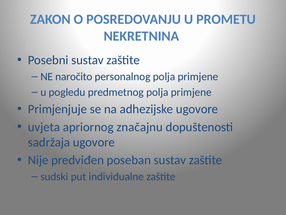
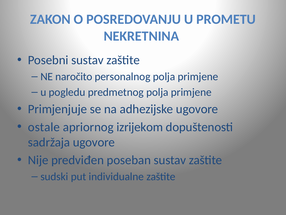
uvjeta: uvjeta -> ostale (44, 127)
značajnu: značajnu -> izrijekom (140, 127)
